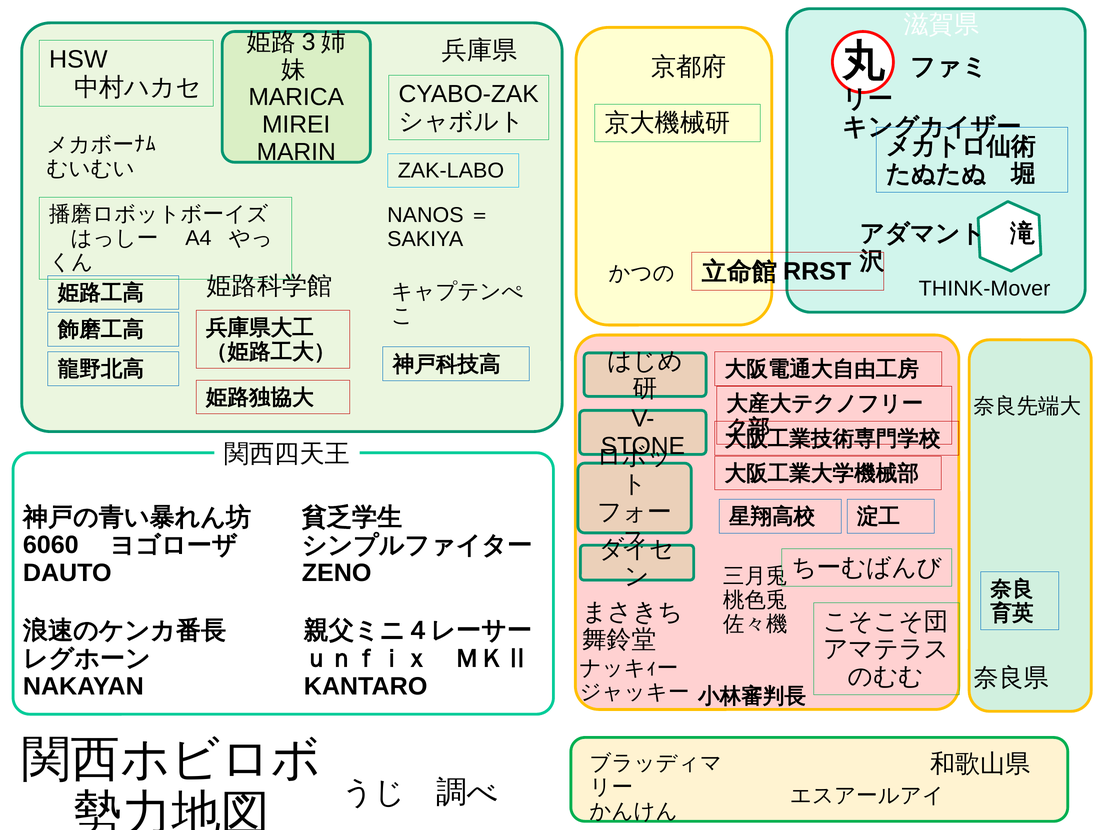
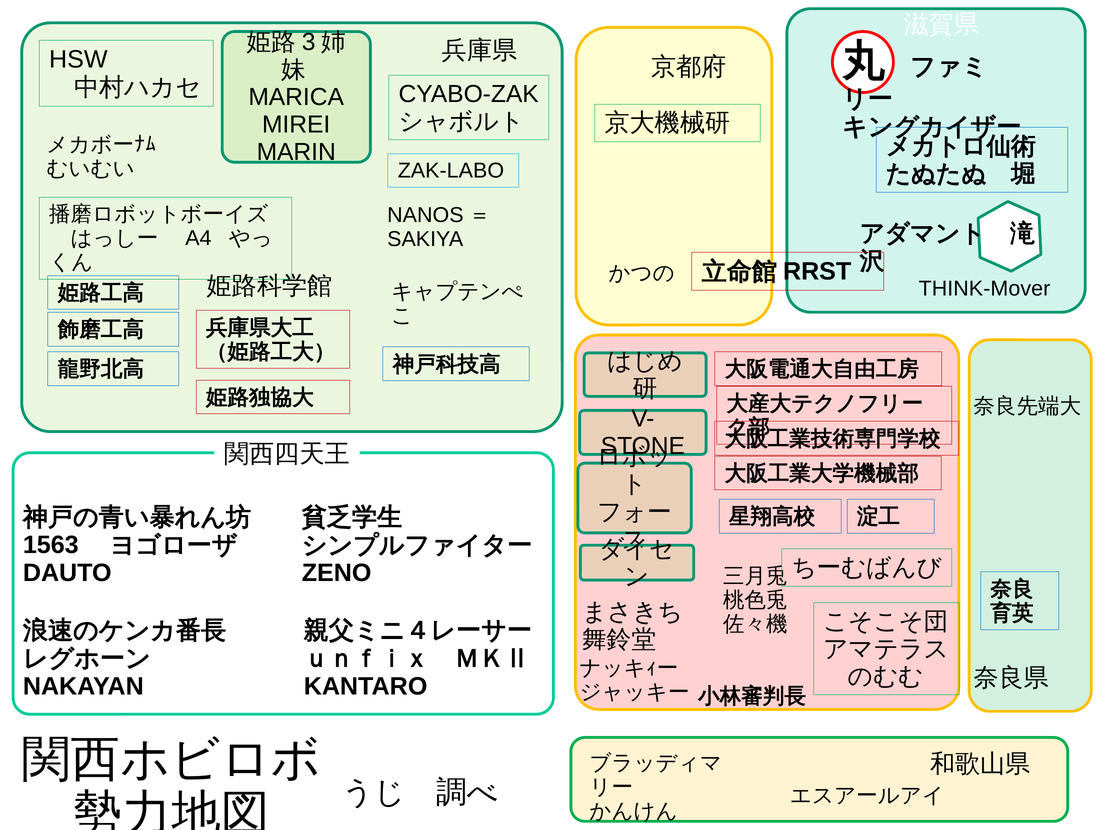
6060: 6060 -> 1563 (51, 545)
